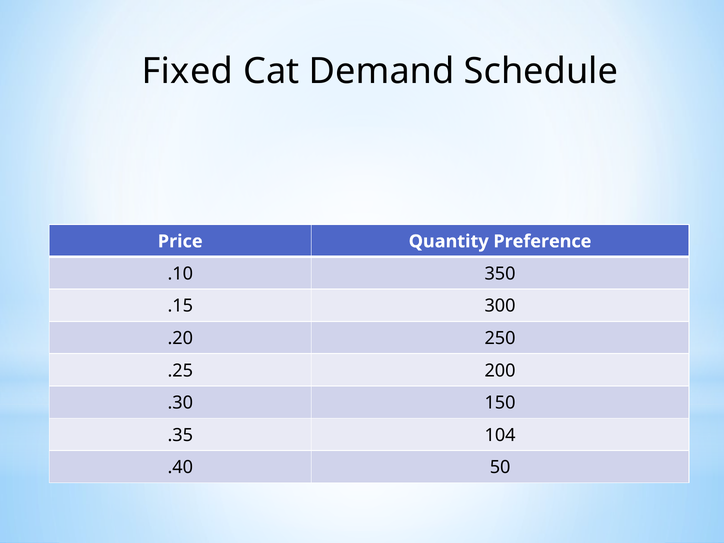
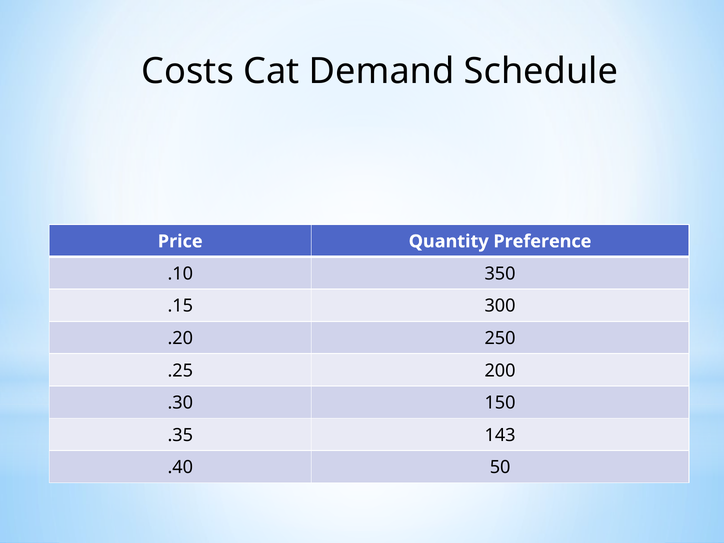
Fixed: Fixed -> Costs (188, 72)
104: 104 -> 143 (500, 435)
